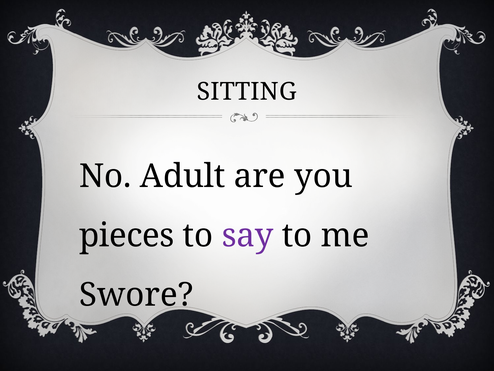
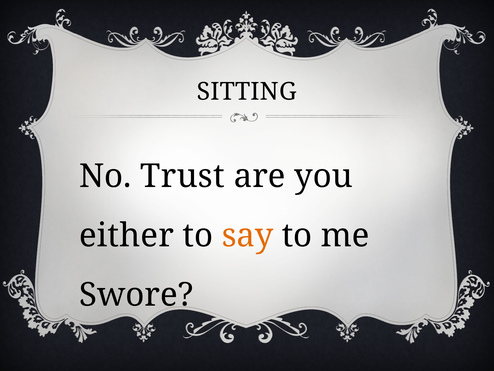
Adult: Adult -> Trust (182, 176)
pieces: pieces -> either (126, 235)
say colour: purple -> orange (248, 235)
